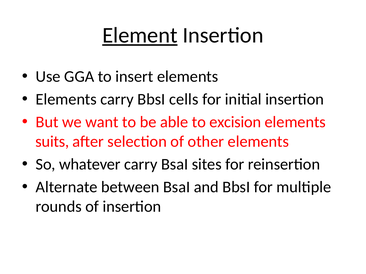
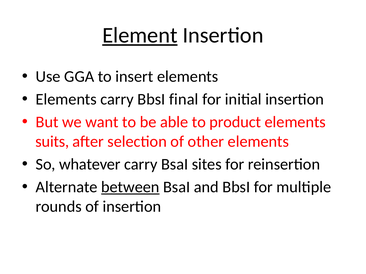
cells: cells -> final (184, 100)
excision: excision -> product (235, 122)
between underline: none -> present (130, 187)
